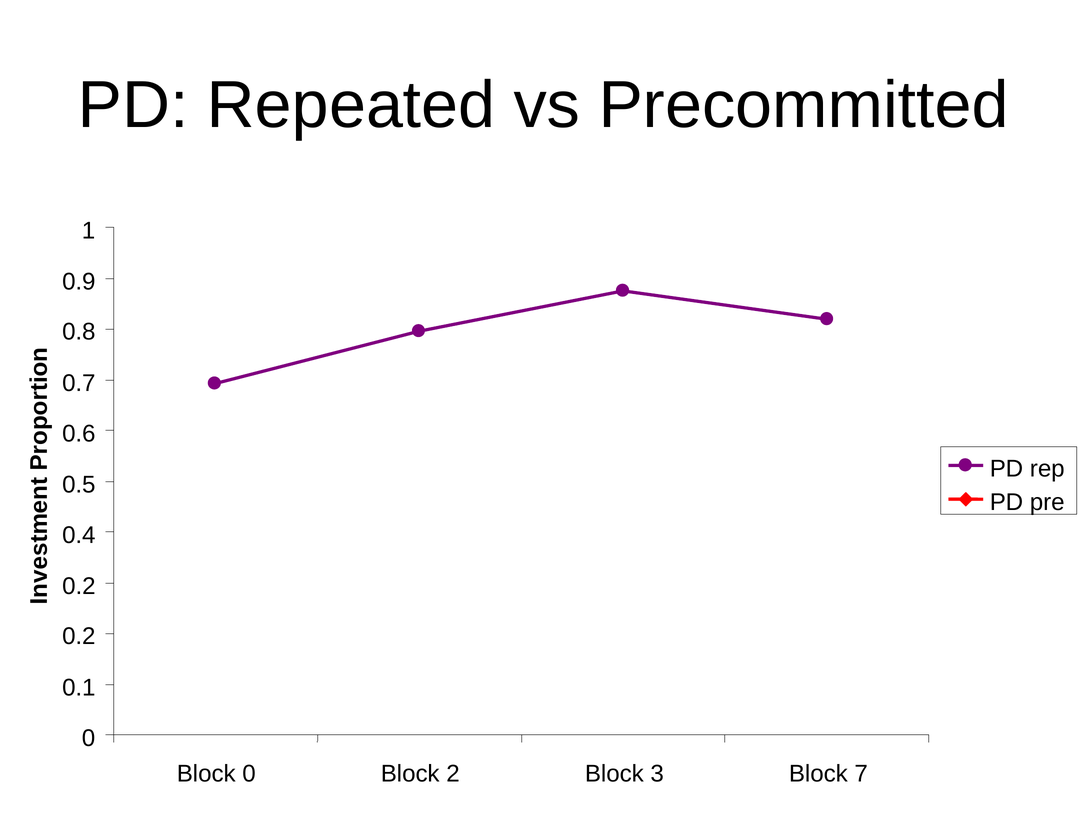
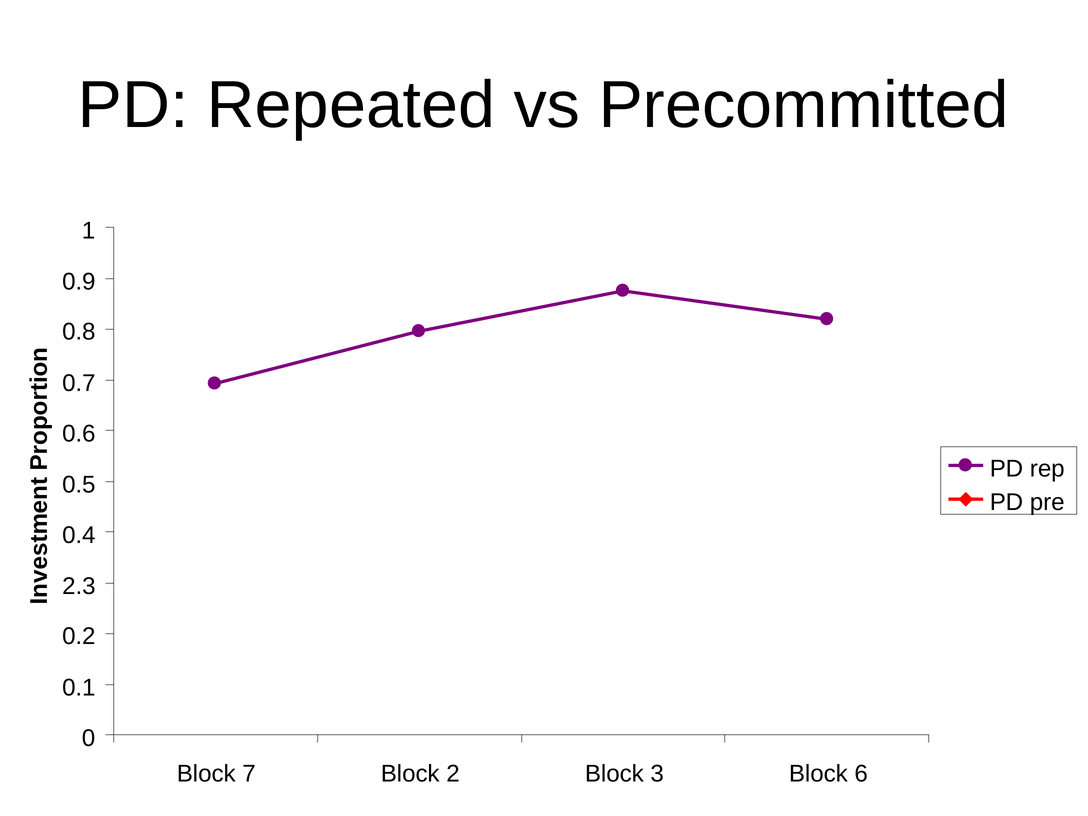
0.2: 0.2 -> 2.3 (79, 586)
Block 0: 0 -> 7 (249, 774)
7: 7 -> 6 (861, 774)
